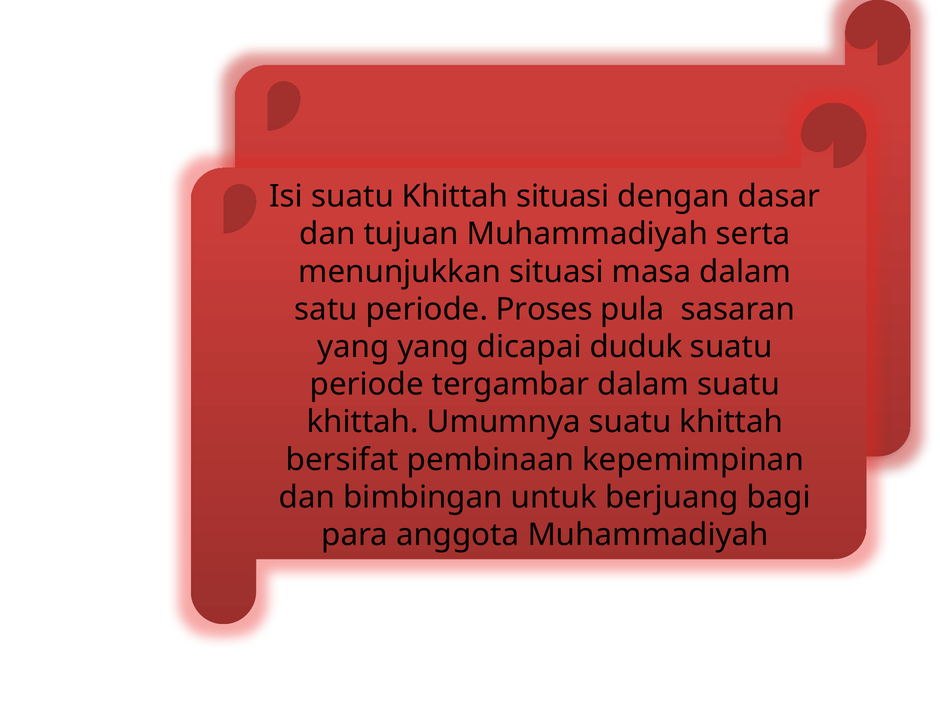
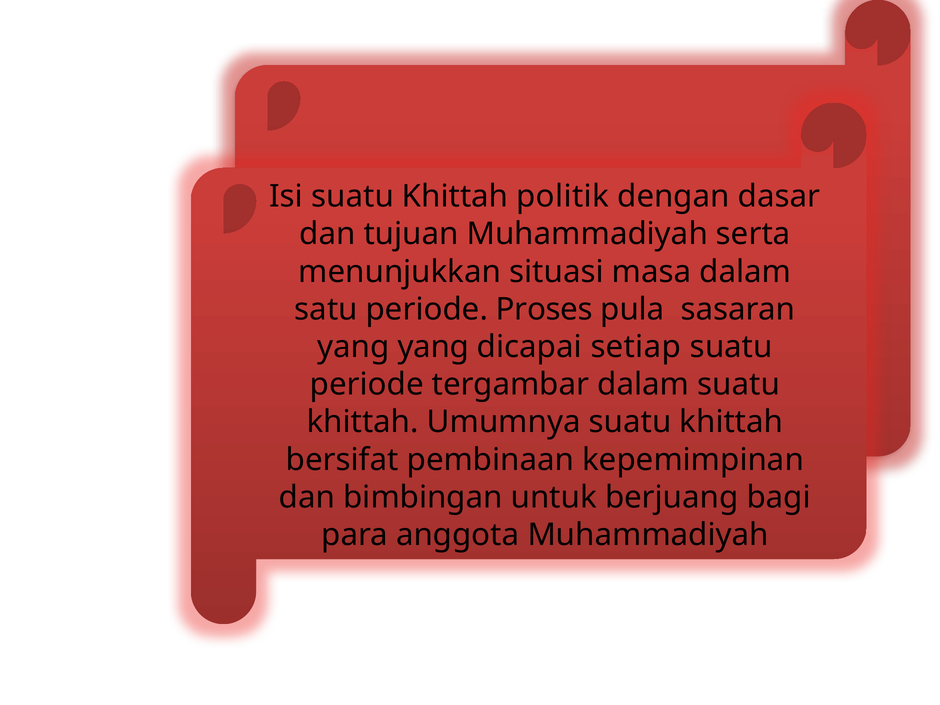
Khittah situasi: situasi -> politik (563, 196)
duduk: duduk -> setiap (636, 347)
